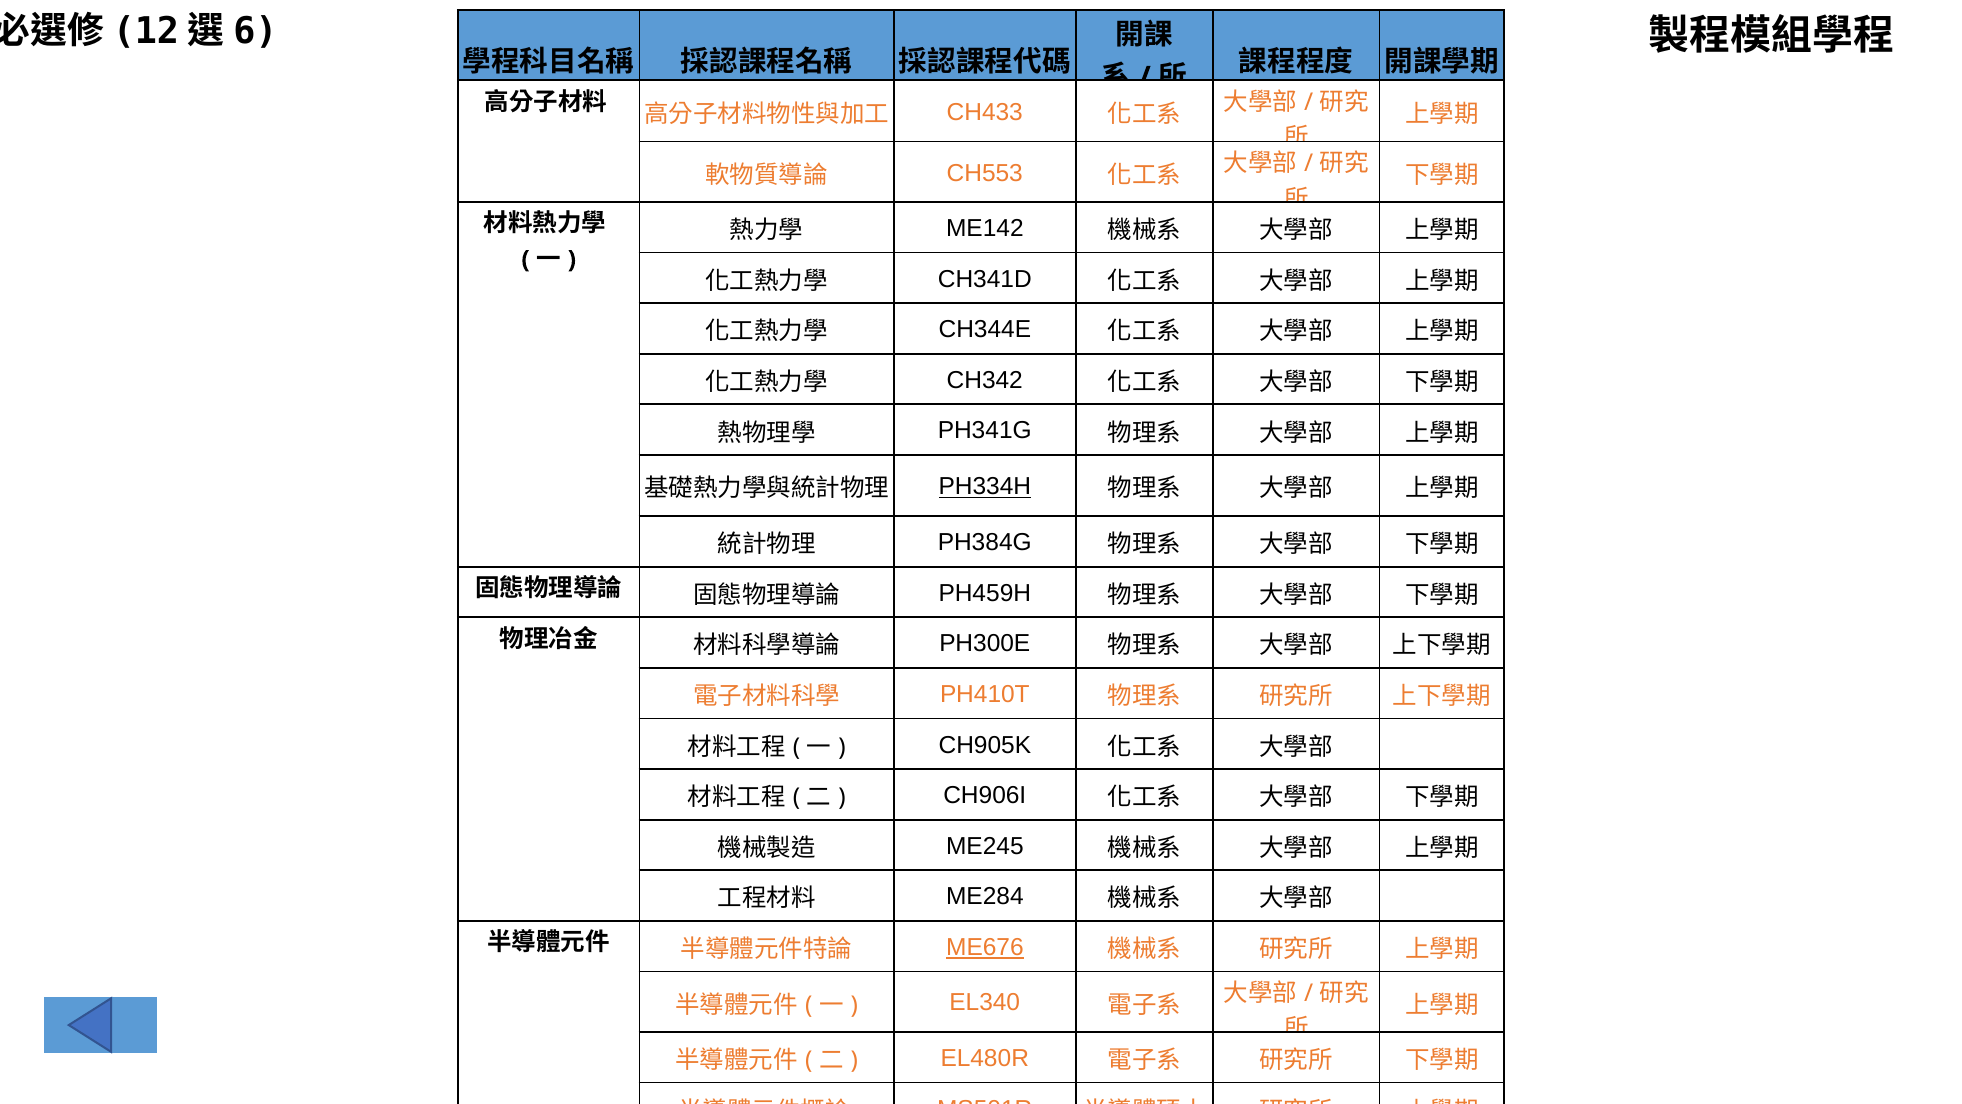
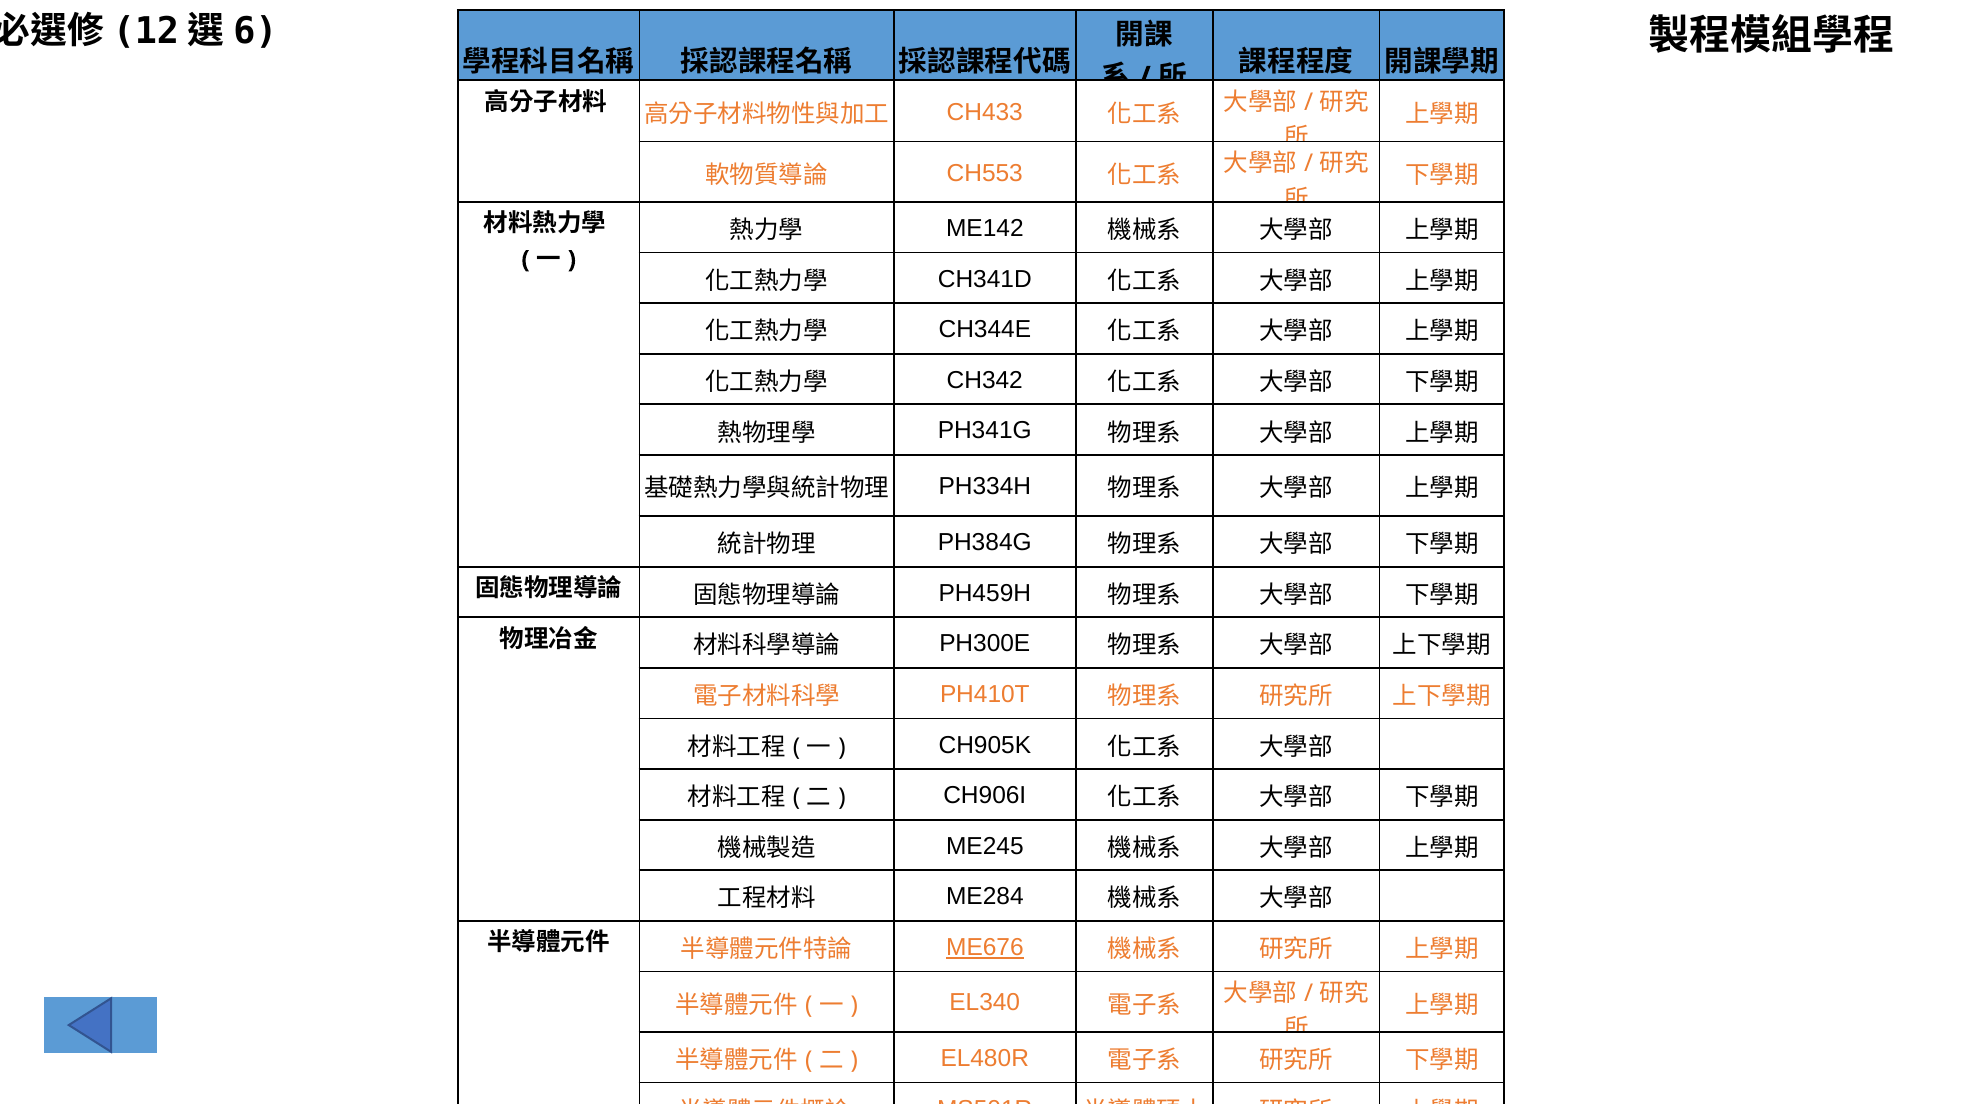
PH334H underline: present -> none (985, 487)
